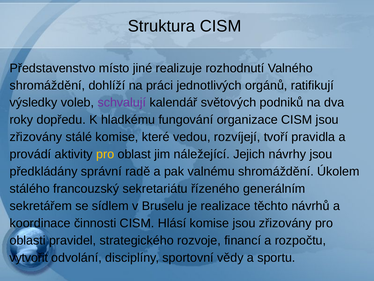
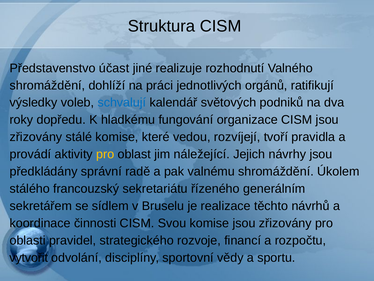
místo: místo -> účast (114, 68)
schvalují colour: purple -> blue (122, 102)
Hlásí: Hlásí -> Svou (172, 223)
